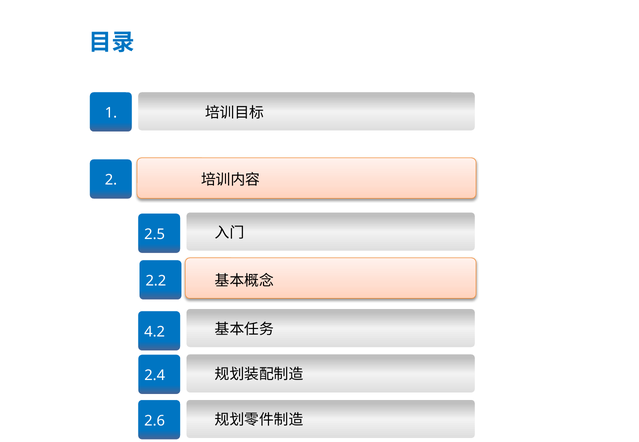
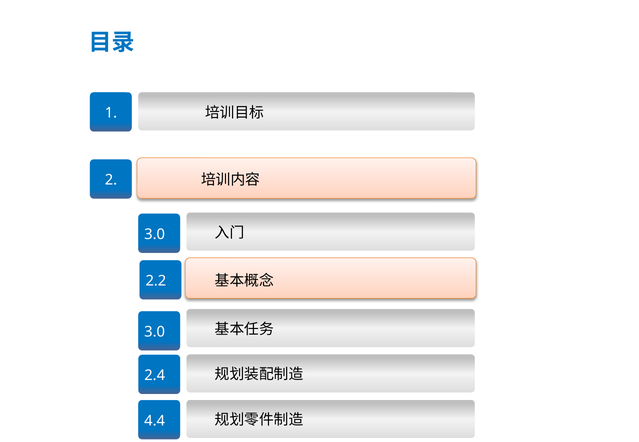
2.5: 2.5 -> 3.0 (155, 234)
4.2: 4.2 -> 3.0 (155, 332)
2.6: 2.6 -> 4.4 (155, 421)
